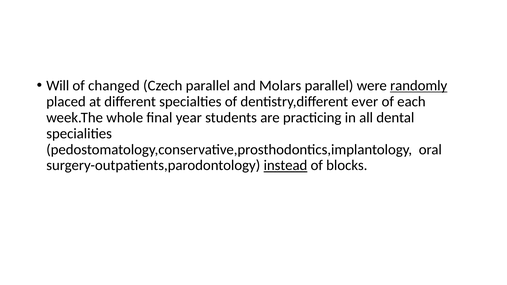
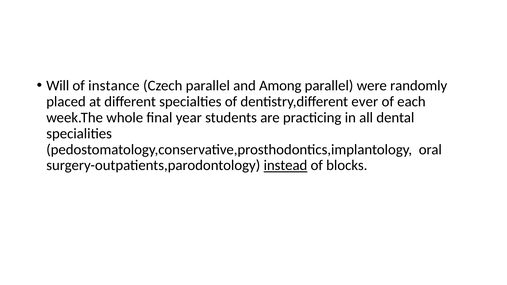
changed: changed -> instance (114, 86)
Molars: Molars -> Among (280, 86)
randomly underline: present -> none (419, 86)
